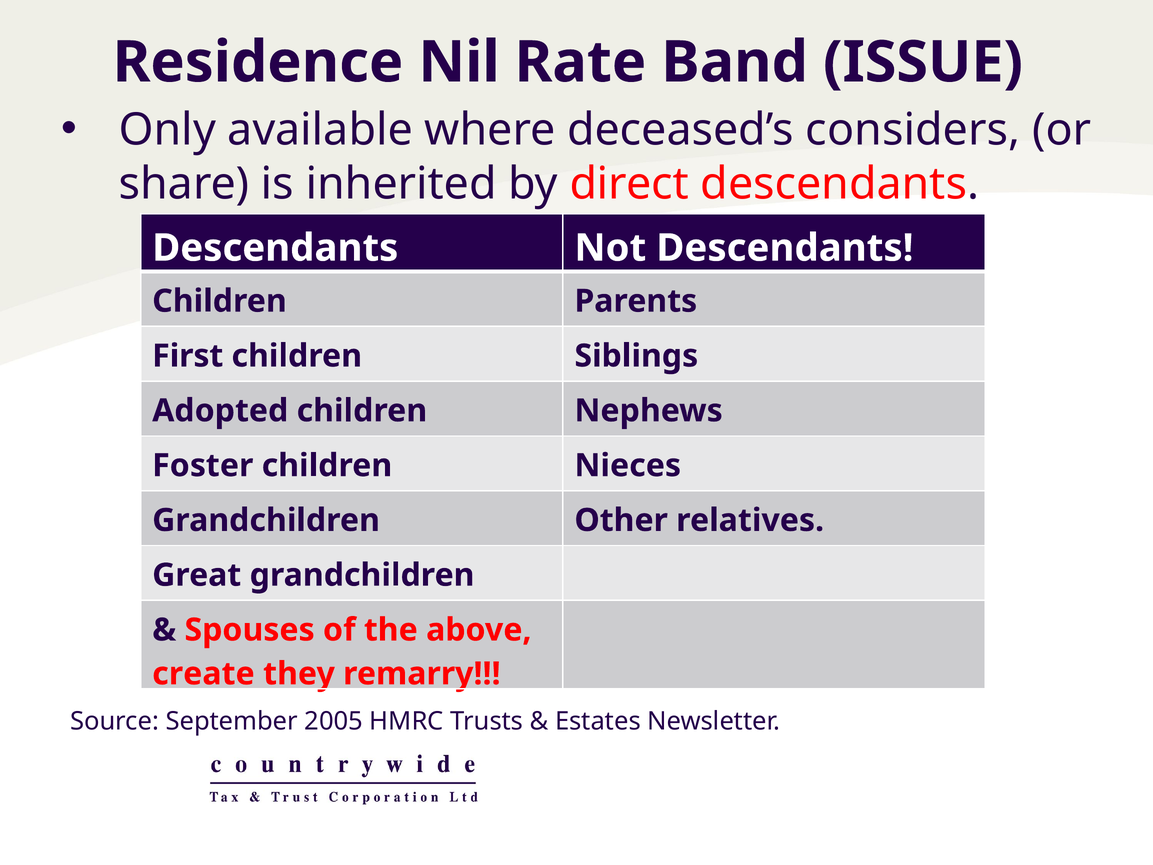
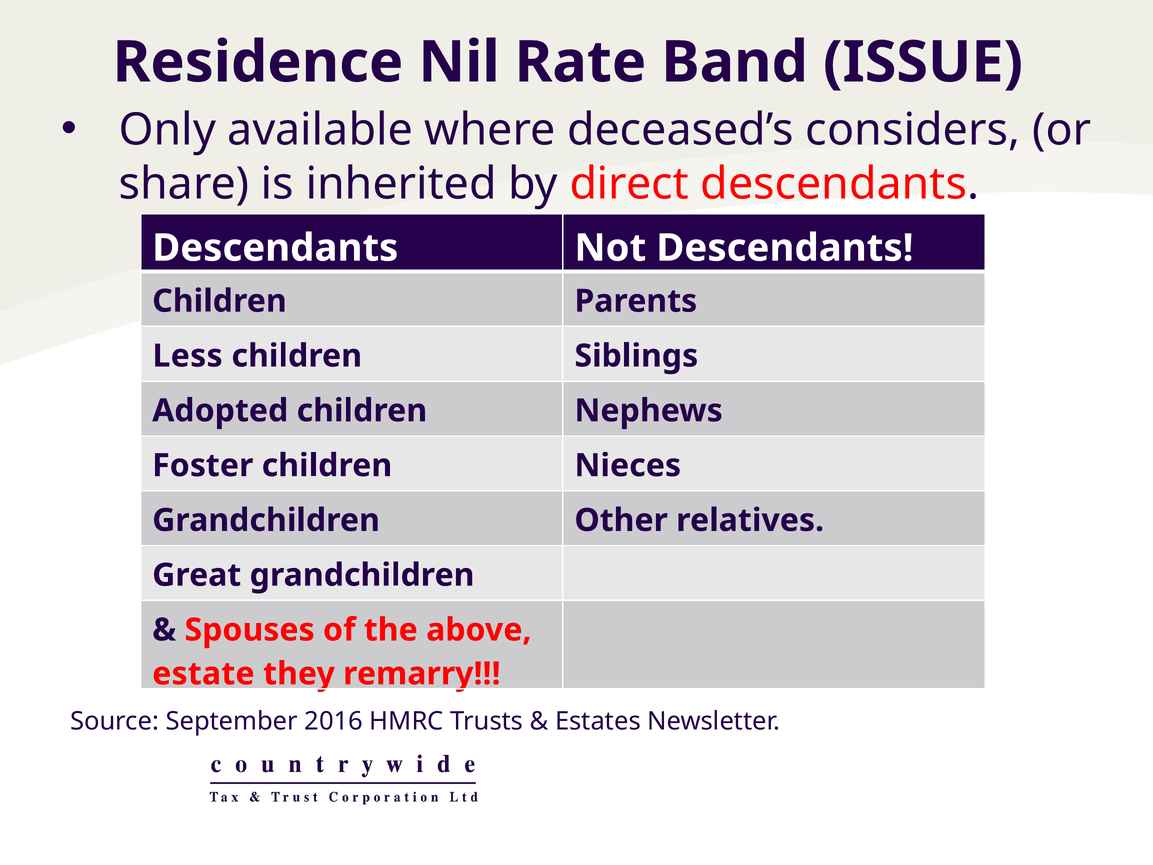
First: First -> Less (188, 356)
create: create -> estate (203, 674)
2005: 2005 -> 2016 (334, 721)
